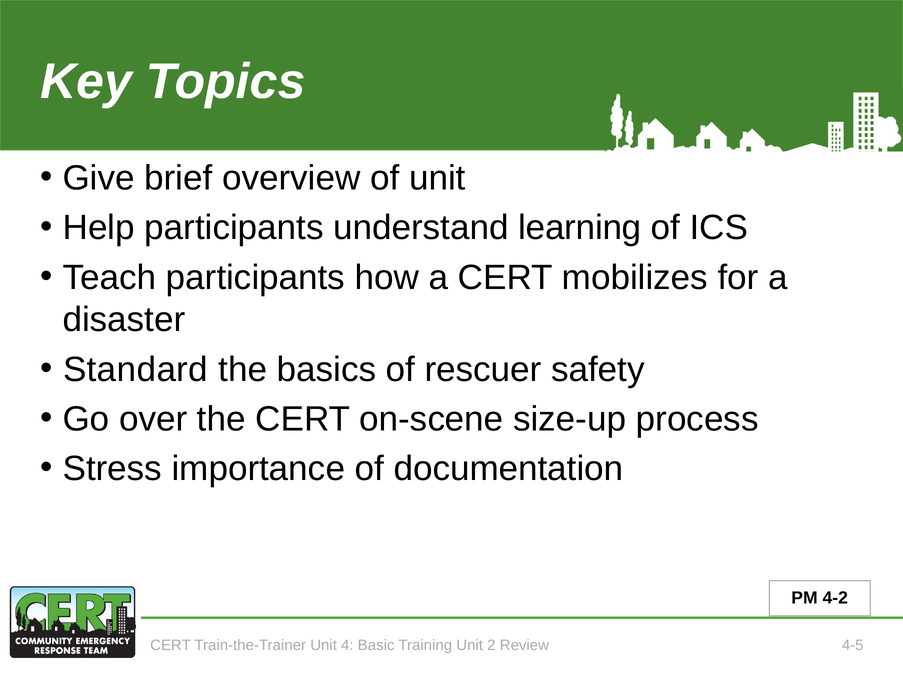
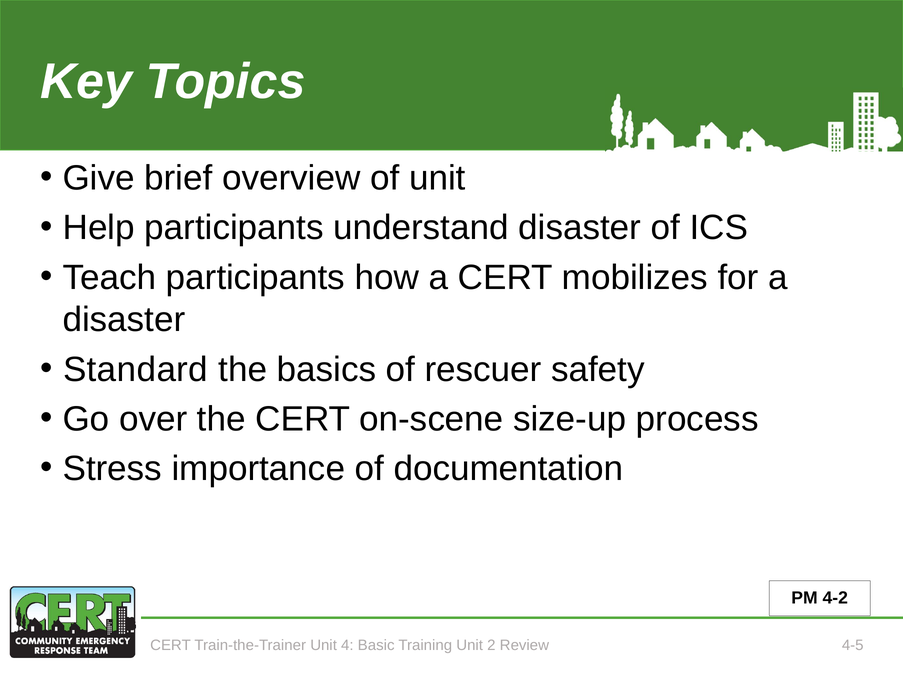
understand learning: learning -> disaster (580, 228)
